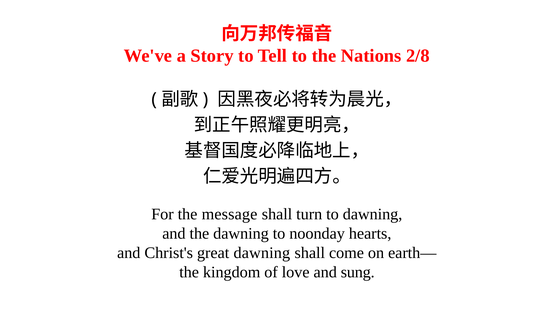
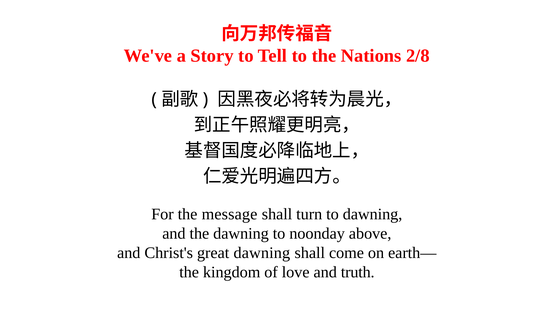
hearts: hearts -> above (370, 234)
sung: sung -> truth (358, 273)
